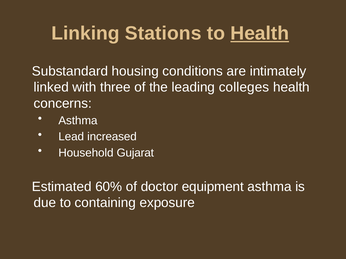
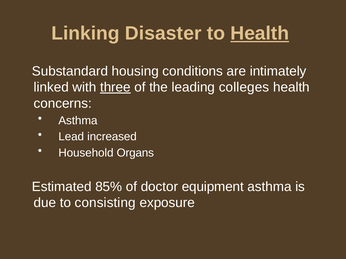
Stations: Stations -> Disaster (163, 33)
three underline: none -> present (115, 87)
Gujarat: Gujarat -> Organs (135, 153)
60%: 60% -> 85% (109, 187)
containing: containing -> consisting (105, 203)
